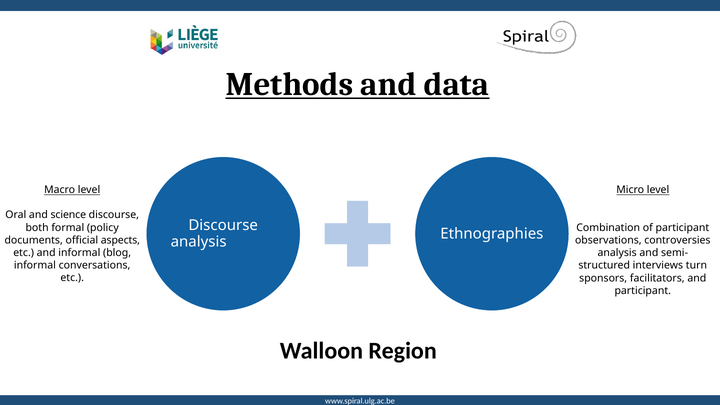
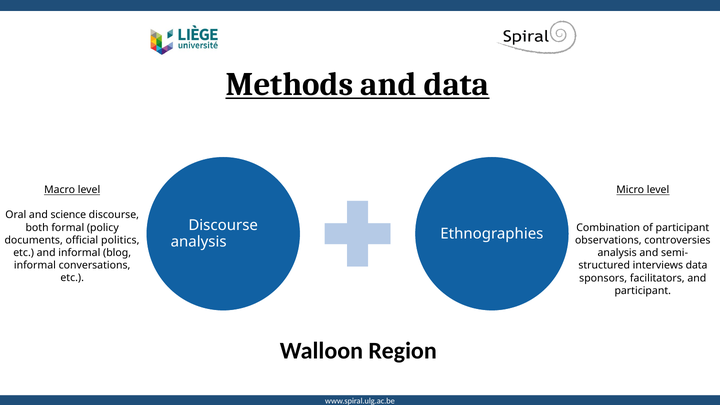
aspects: aspects -> politics (120, 240)
interviews turn: turn -> data (697, 265)
